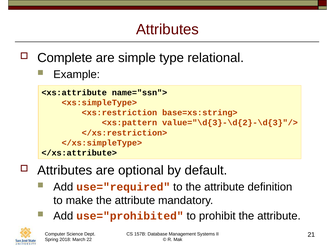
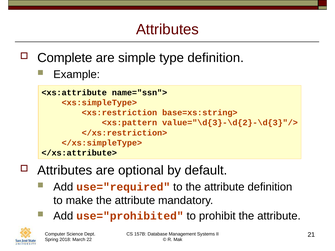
type relational: relational -> definition (216, 58)
